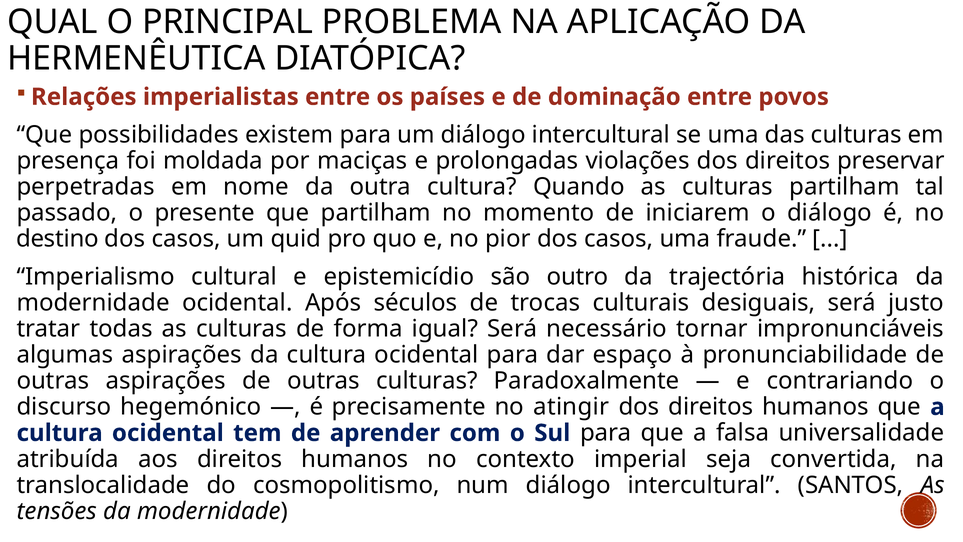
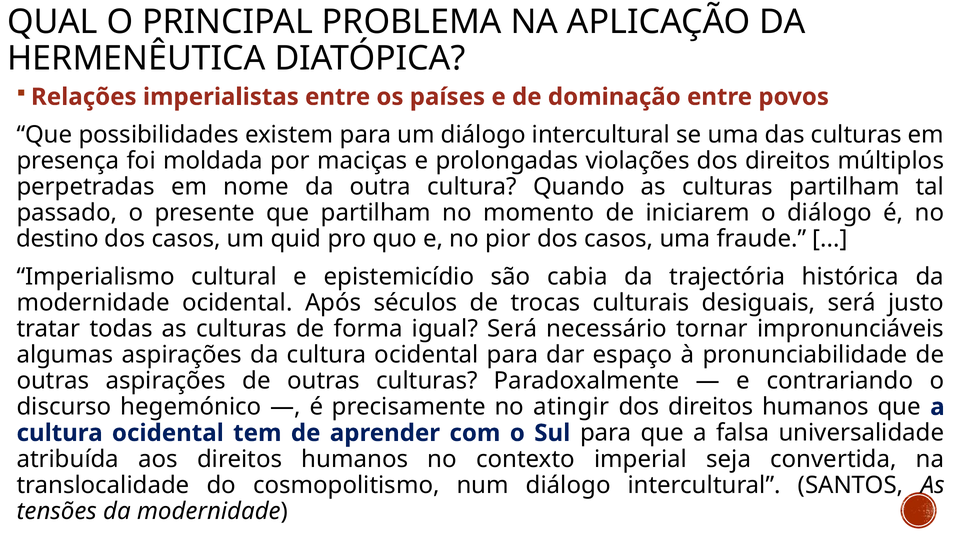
preservar: preservar -> múltiplos (891, 161)
outro: outro -> cabia (577, 277)
